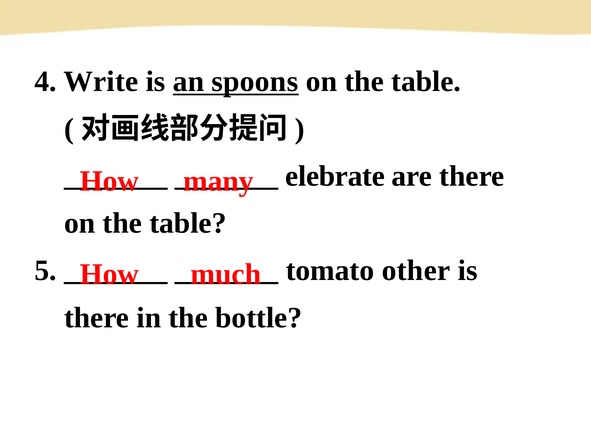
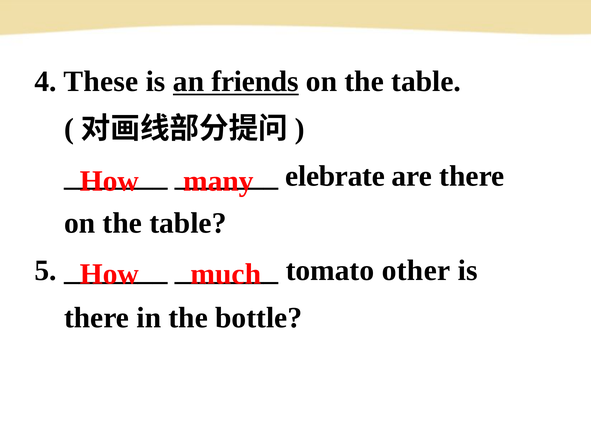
Write: Write -> These (101, 82)
spoons: spoons -> friends (255, 82)
